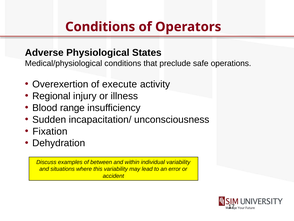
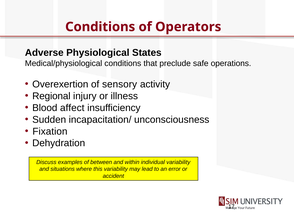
execute: execute -> sensory (120, 84)
range: range -> affect (72, 108)
